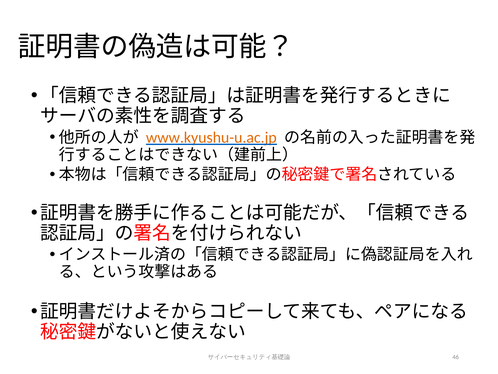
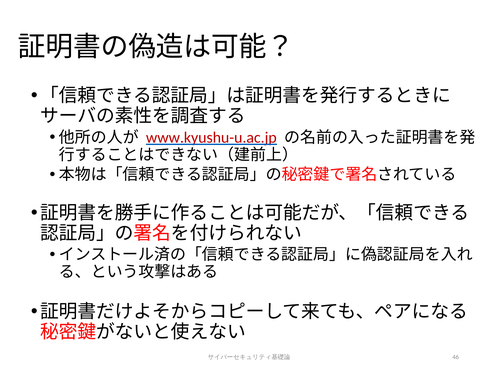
www.kyushu-u.ac.jp colour: orange -> red (211, 137)
